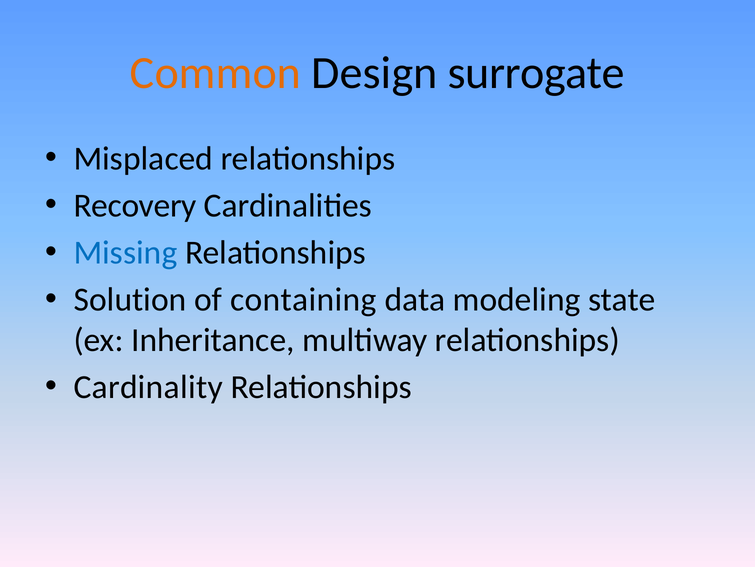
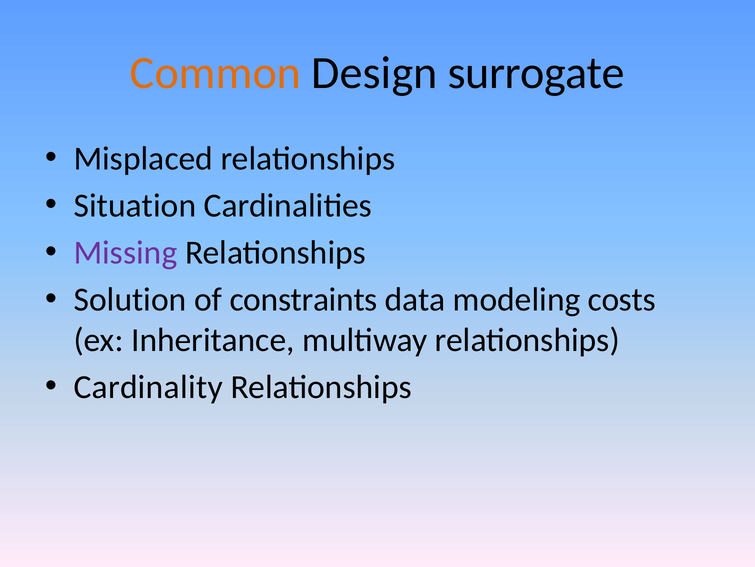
Recovery: Recovery -> Situation (135, 205)
Missing colour: blue -> purple (125, 252)
containing: containing -> constraints (304, 299)
state: state -> costs (622, 299)
